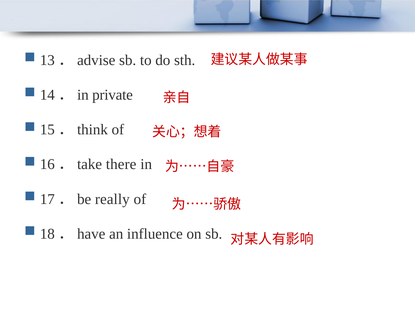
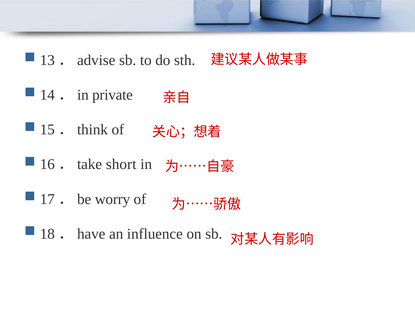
there: there -> short (121, 165)
really: really -> worry (112, 199)
